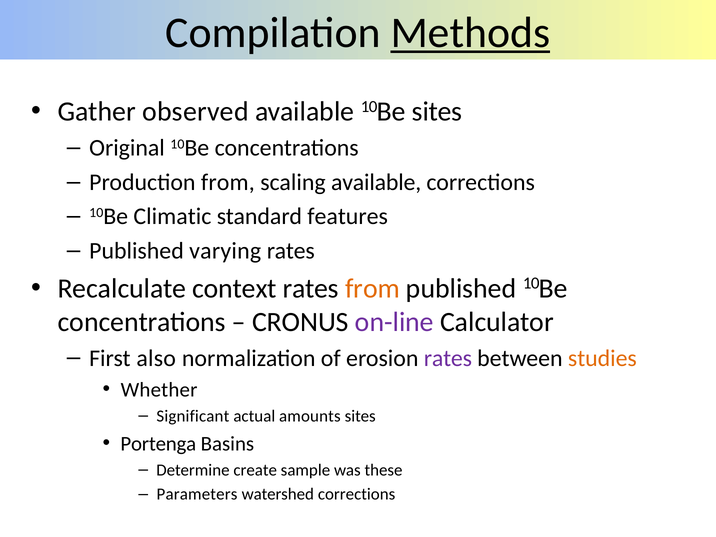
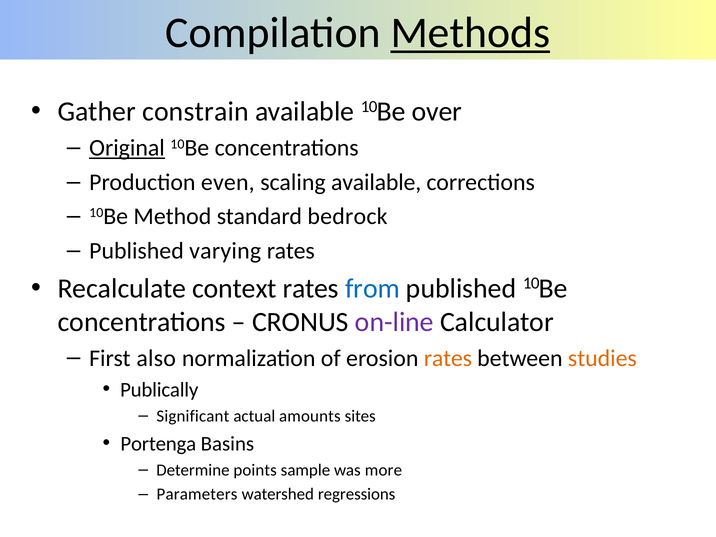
observed: observed -> constrain (195, 112)
10Be sites: sites -> over (437, 112)
Original underline: none -> present (127, 148)
Production from: from -> even (228, 182)
Climatic: Climatic -> Method (172, 217)
features: features -> bedrock (347, 217)
from colour: orange -> blue (372, 288)
rates colour: purple -> orange (448, 358)
Whether: Whether -> Publically (159, 390)
create: create -> points (255, 470)
these: these -> more (383, 470)
watershed corrections: corrections -> regressions (357, 494)
